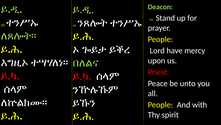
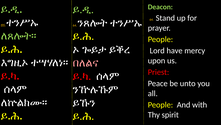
በለልና colour: light green -> pink (86, 63)
